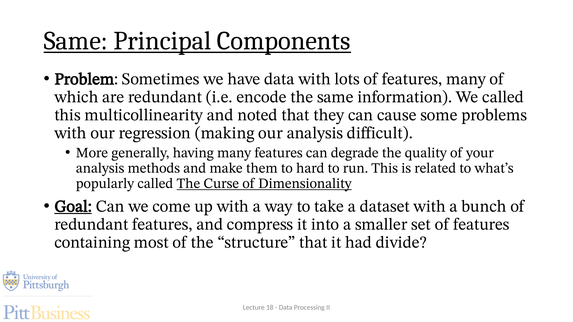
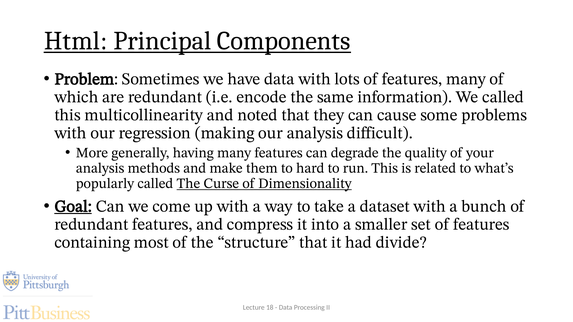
Same: Same -> Html (76, 41)
